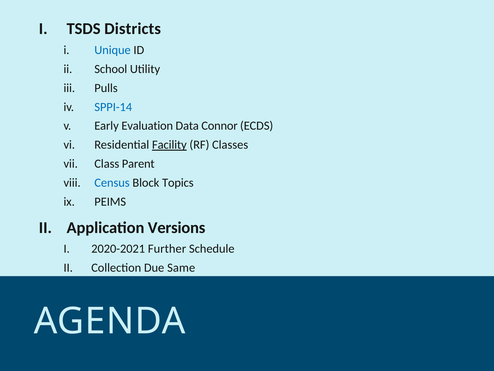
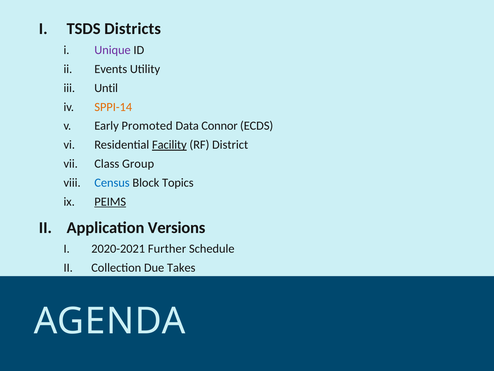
Unique colour: blue -> purple (113, 50)
School: School -> Events (111, 69)
Pulls: Pulls -> Until (106, 88)
SPPI-14 colour: blue -> orange (113, 107)
Evaluation: Evaluation -> Promoted (147, 126)
Classes: Classes -> District (230, 145)
Parent: Parent -> Group (138, 164)
PEIMS underline: none -> present (110, 201)
Same: Same -> Takes (181, 267)
